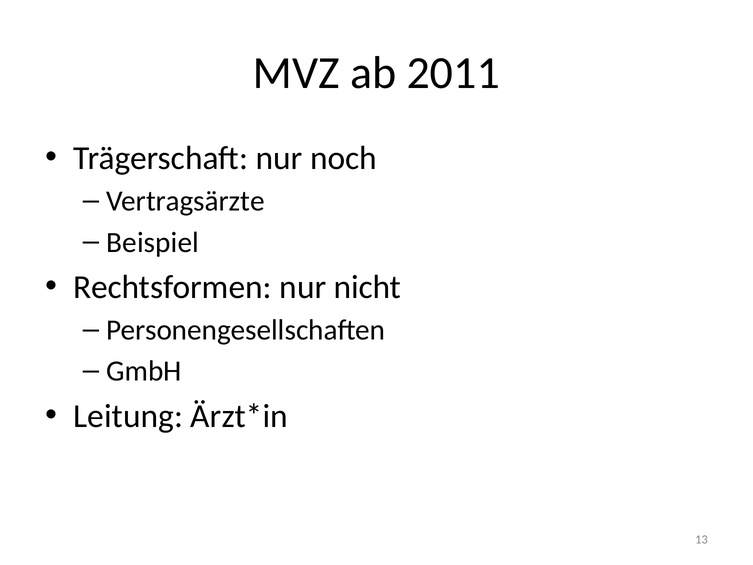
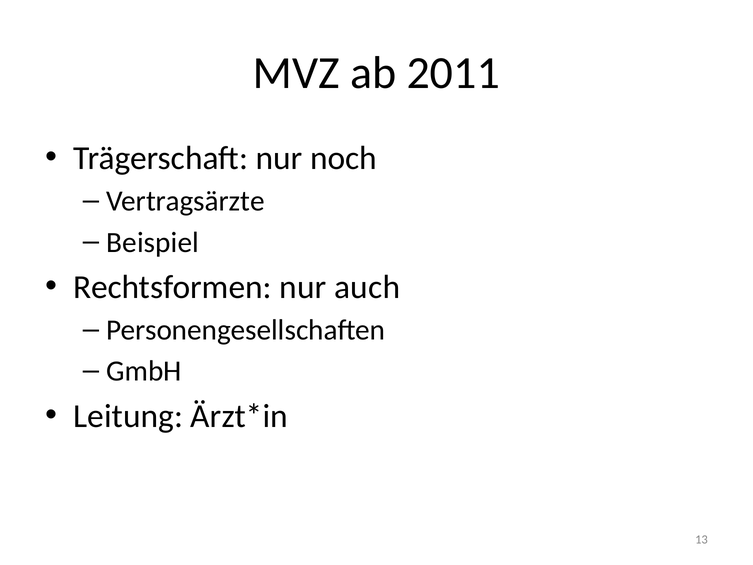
nicht: nicht -> auch (367, 287)
